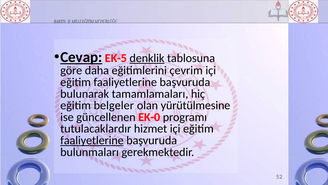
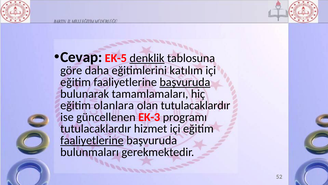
Cevap underline: present -> none (81, 57)
çevrim: çevrim -> katılım (186, 70)
başvuruda underline: none -> present (185, 82)
belgeler: belgeler -> olanlara (114, 105)
olan yürütülmesine: yürütülmesine -> tutulacaklardır (196, 105)
EK-0: EK-0 -> EK-3 (149, 117)
